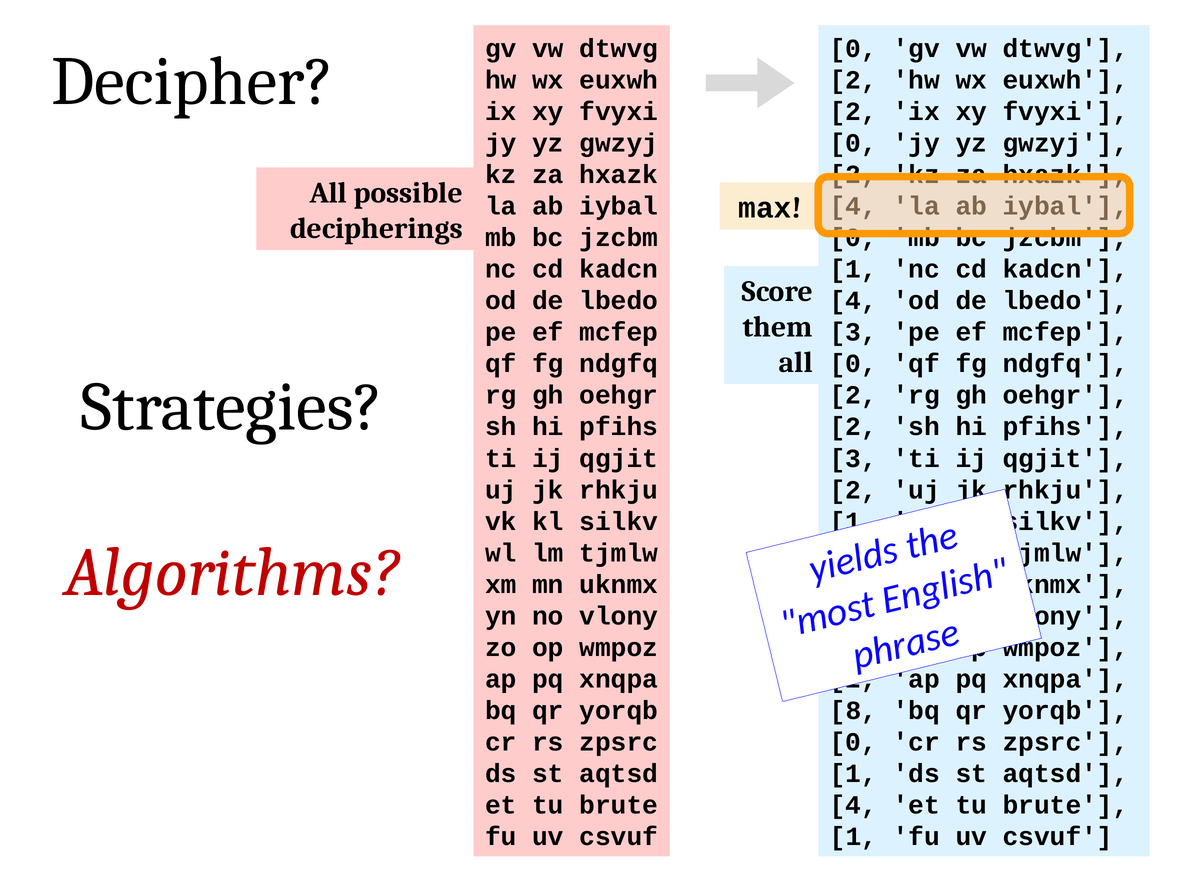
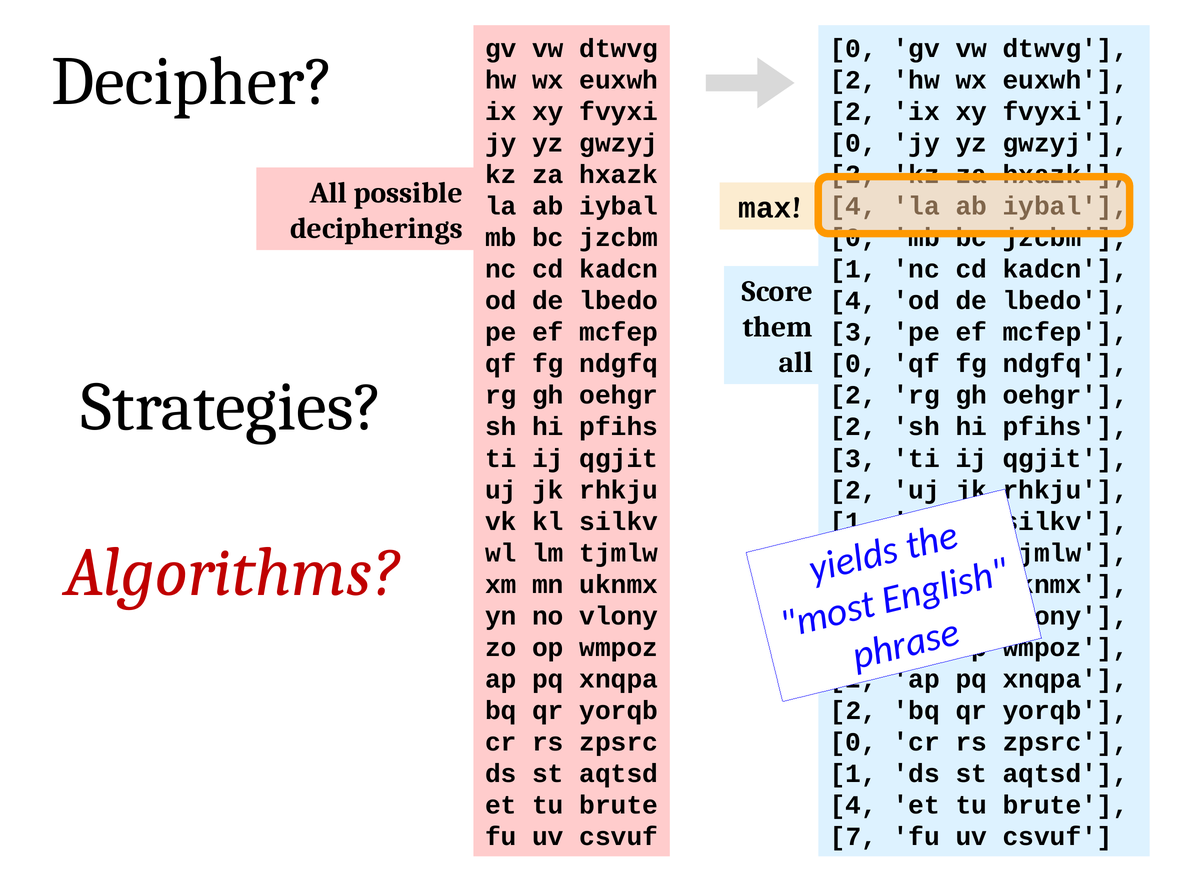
8: 8 -> 2 (853, 711)
1: 1 -> 7 (853, 837)
